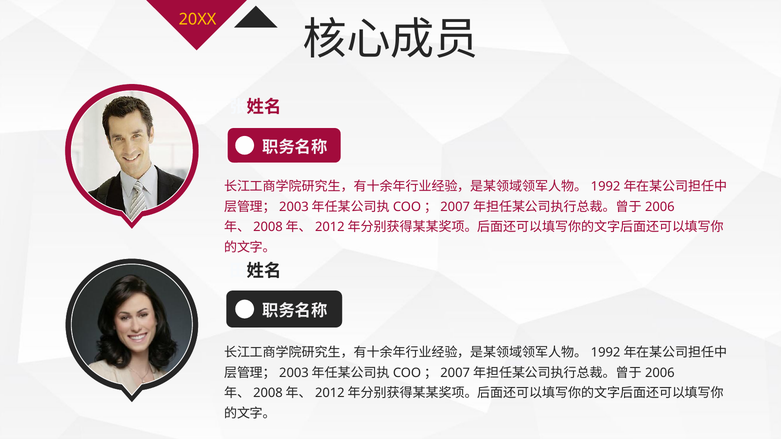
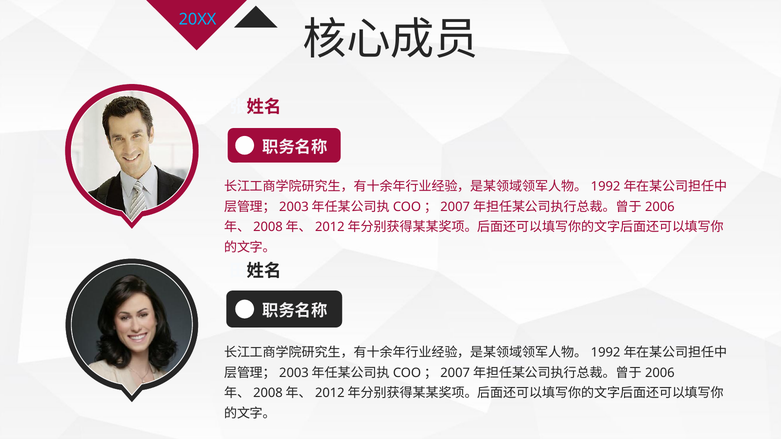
20XX colour: yellow -> light blue (197, 20)
